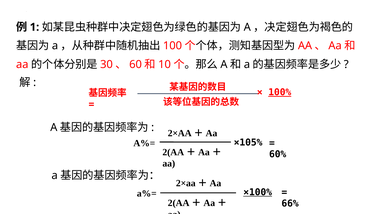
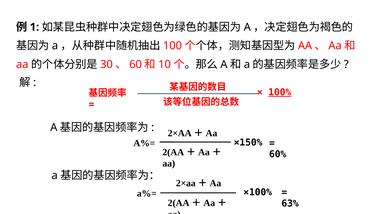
×105%: ×105% -> ×150% (248, 142)
×100% underline: present -> none (258, 192)
66%: 66% -> 63% (290, 203)
